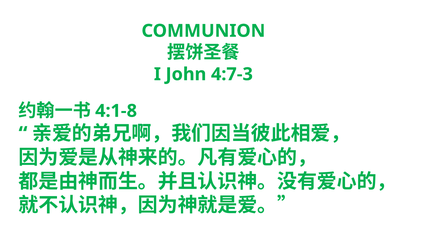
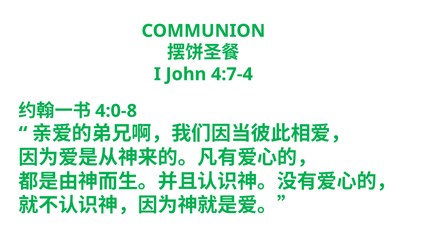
4:7-3: 4:7-3 -> 4:7-4 (232, 74)
4:1-8: 4:1-8 -> 4:0-8 (116, 111)
